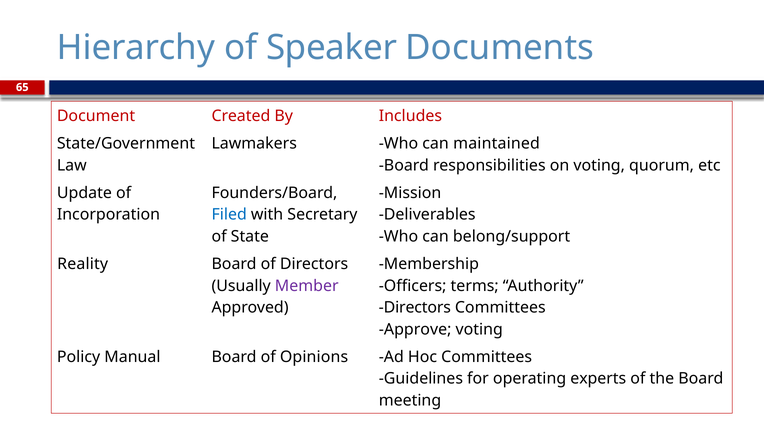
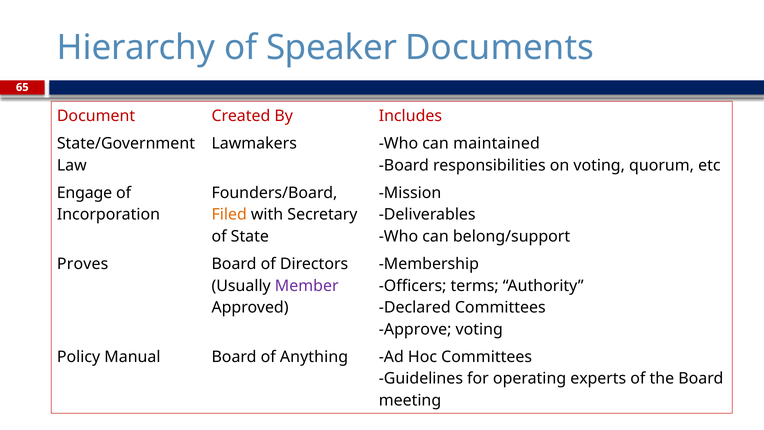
Update: Update -> Engage (84, 193)
Filed colour: blue -> orange (229, 215)
Reality: Reality -> Proves (83, 264)
Directors: Directors -> Declared (415, 307)
Opinions: Opinions -> Anything (314, 357)
